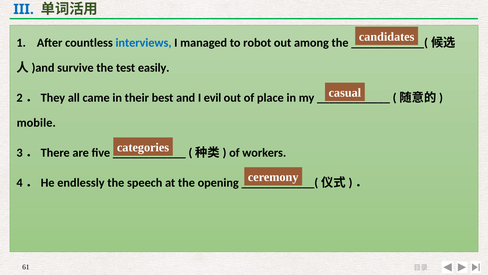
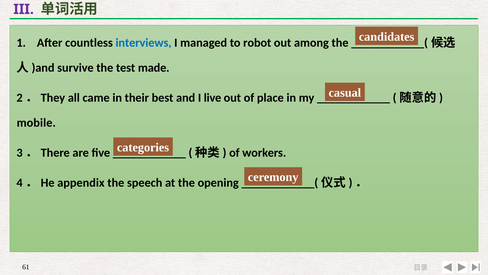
III colour: blue -> purple (24, 9)
easily: easily -> made (154, 68)
evil: evil -> live (213, 98)
endlessly: endlessly -> appendix (81, 182)
